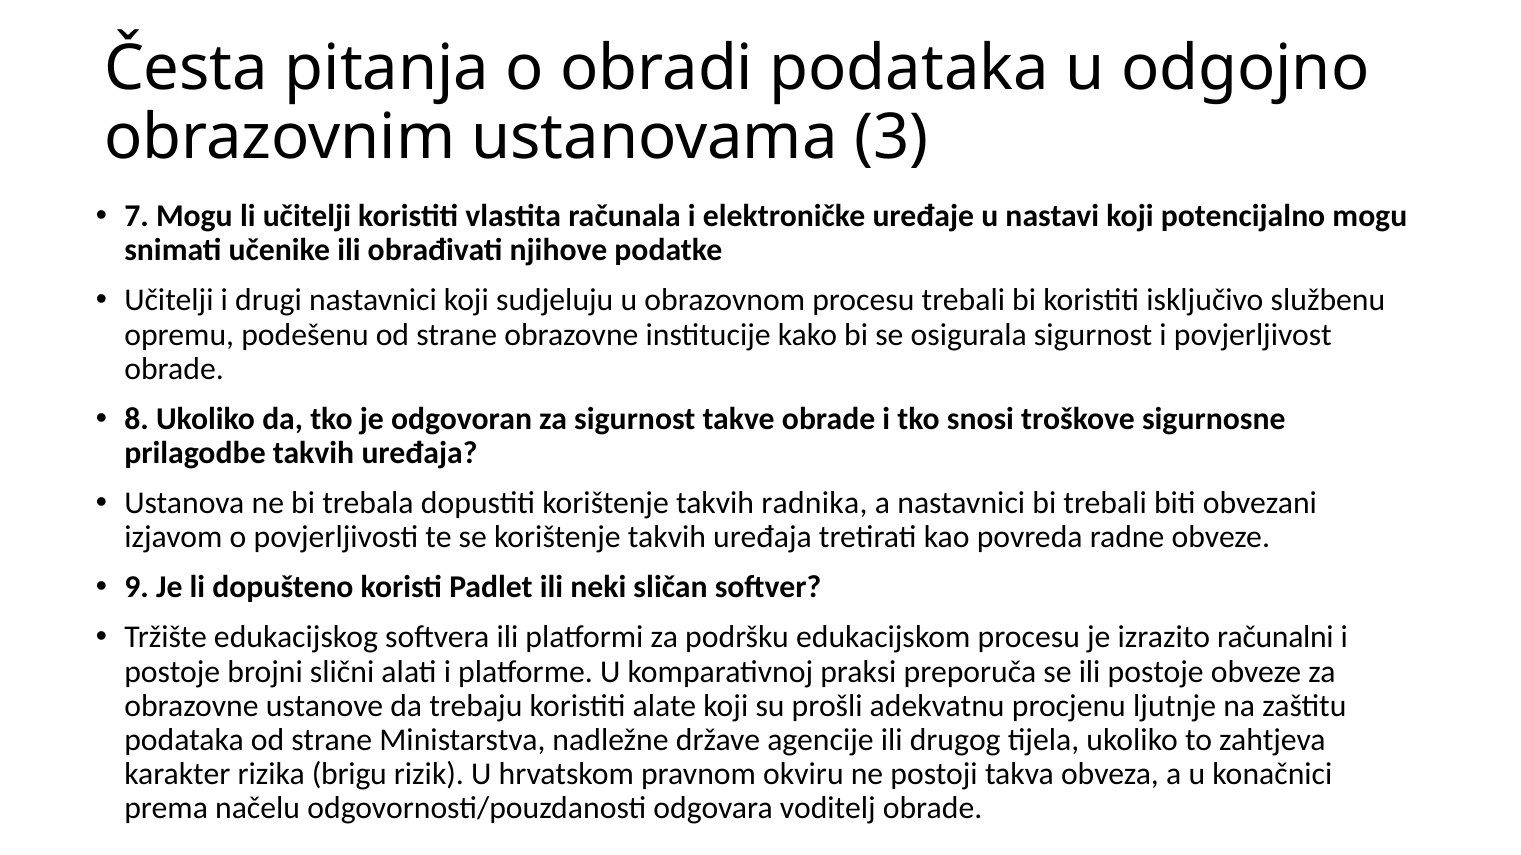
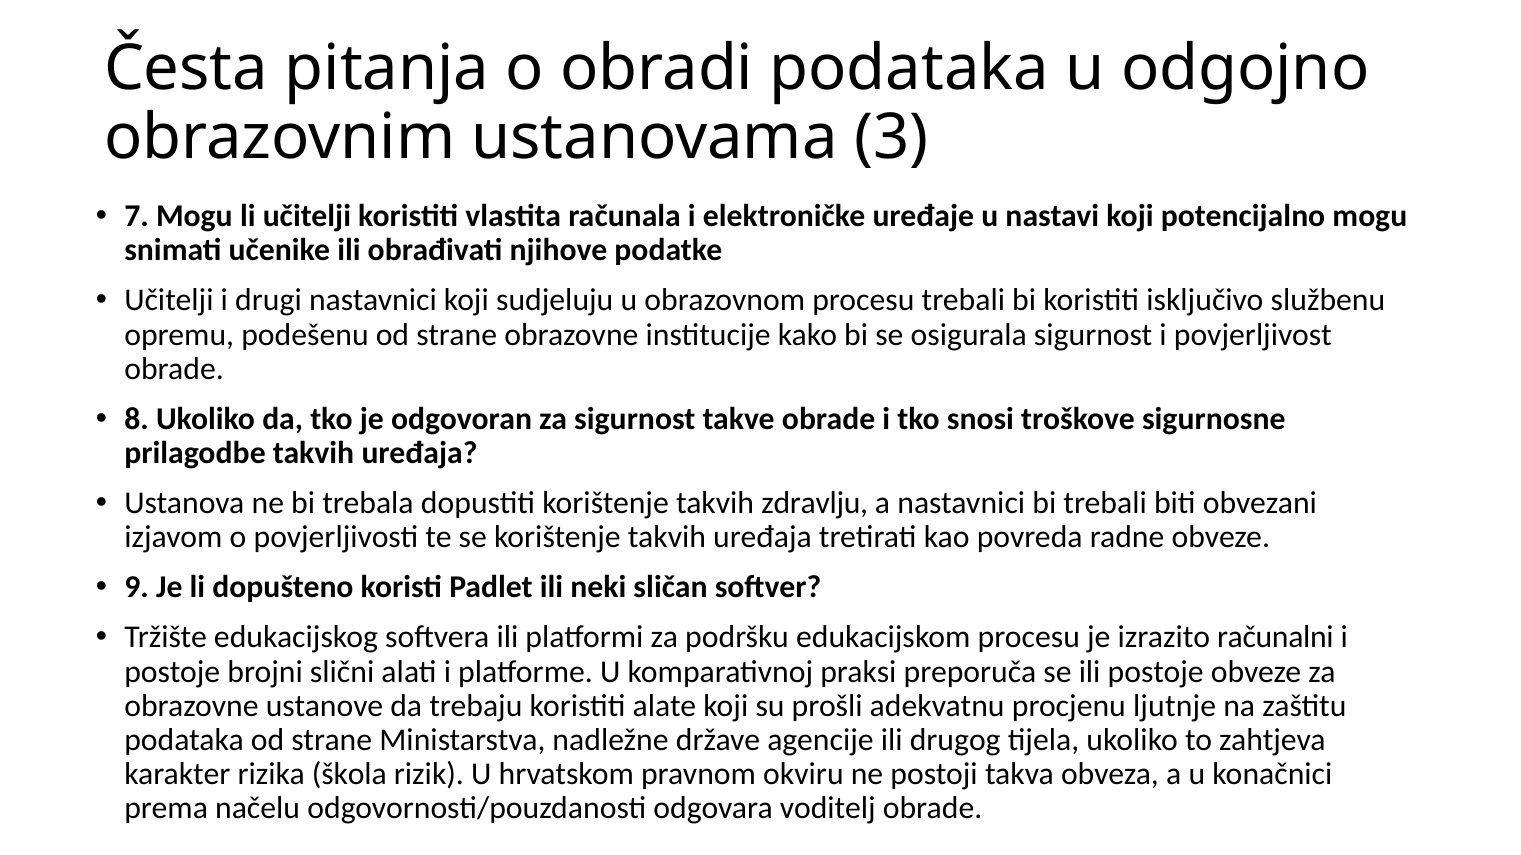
radnika: radnika -> zdravlju (815, 504)
brigu: brigu -> škola (349, 775)
